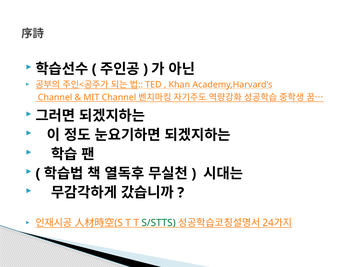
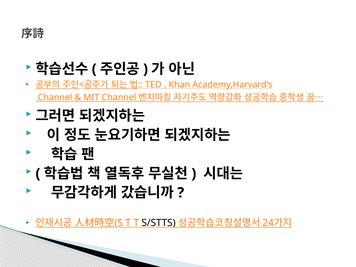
S/STTS colour: green -> black (159, 223)
